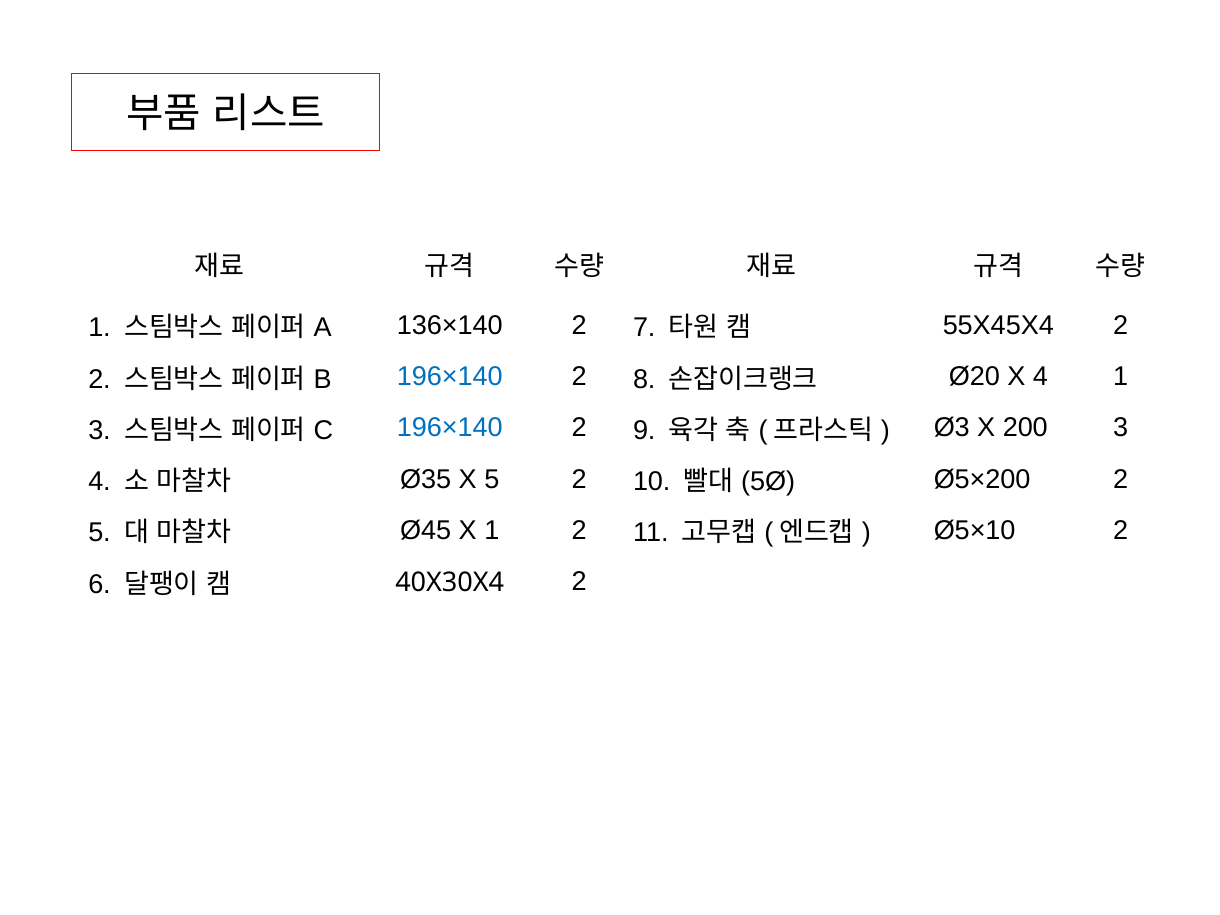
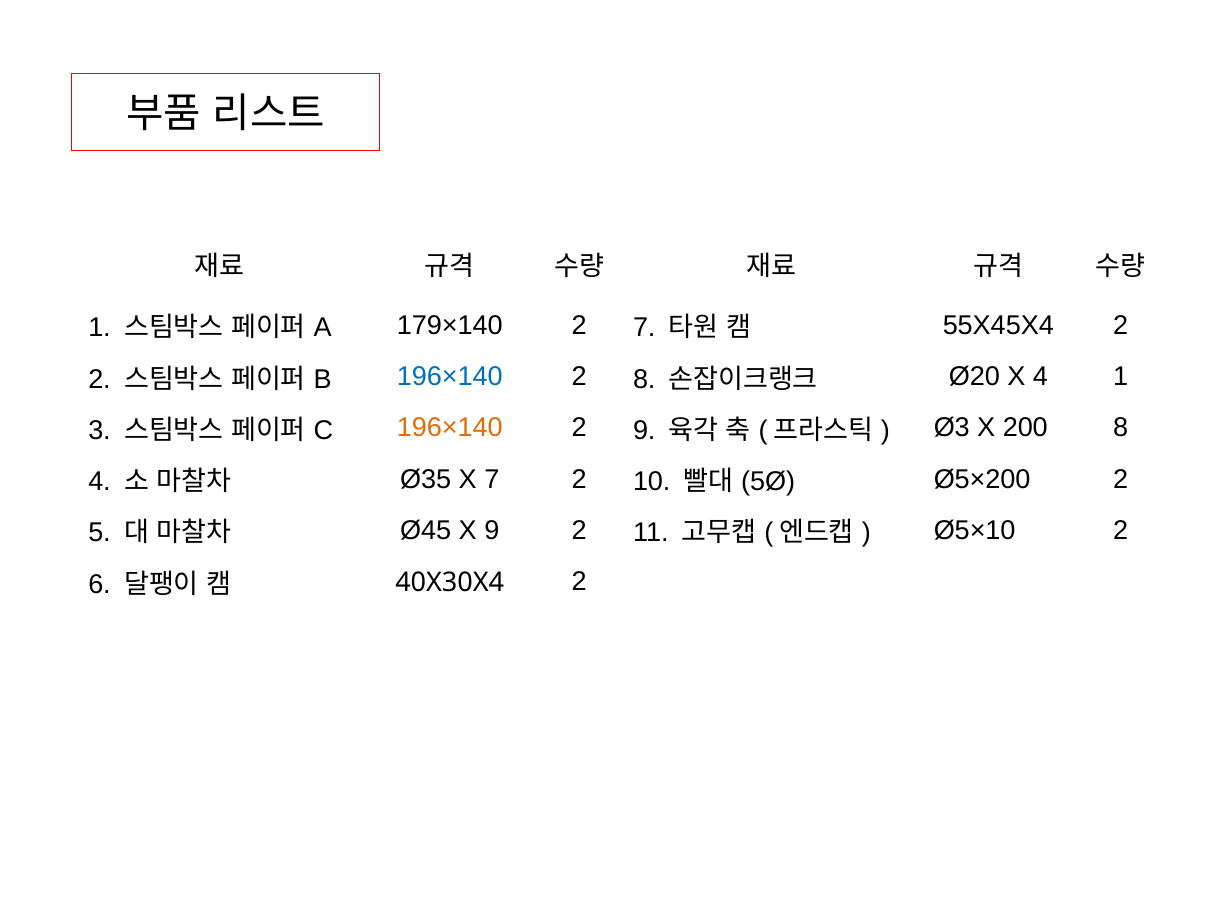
136×140: 136×140 -> 179×140 (450, 325)
196×140 colour: blue -> orange (450, 428)
200 3: 3 -> 8 (1121, 428)
X 5: 5 -> 7 (492, 479)
X 1: 1 -> 9 (492, 531)
